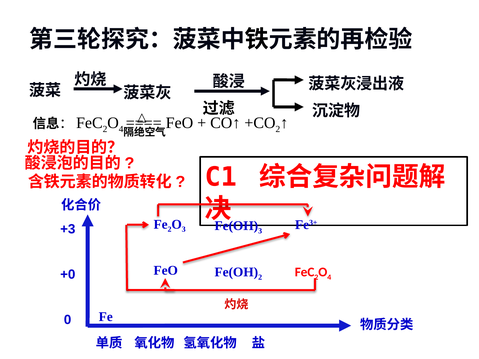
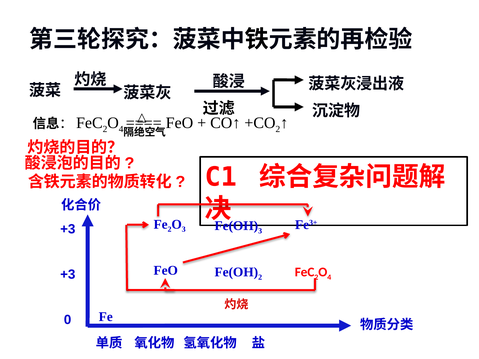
+0: +0 -> +3 (68, 275)
